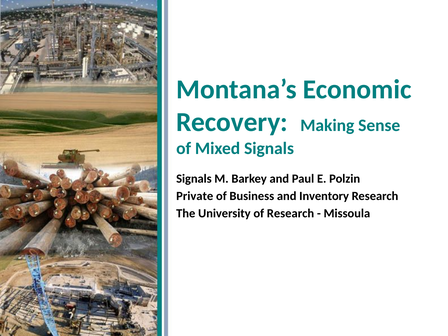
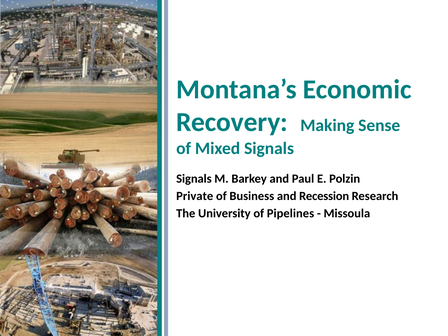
Inventory: Inventory -> Recession (324, 196)
of Research: Research -> Pipelines (290, 213)
